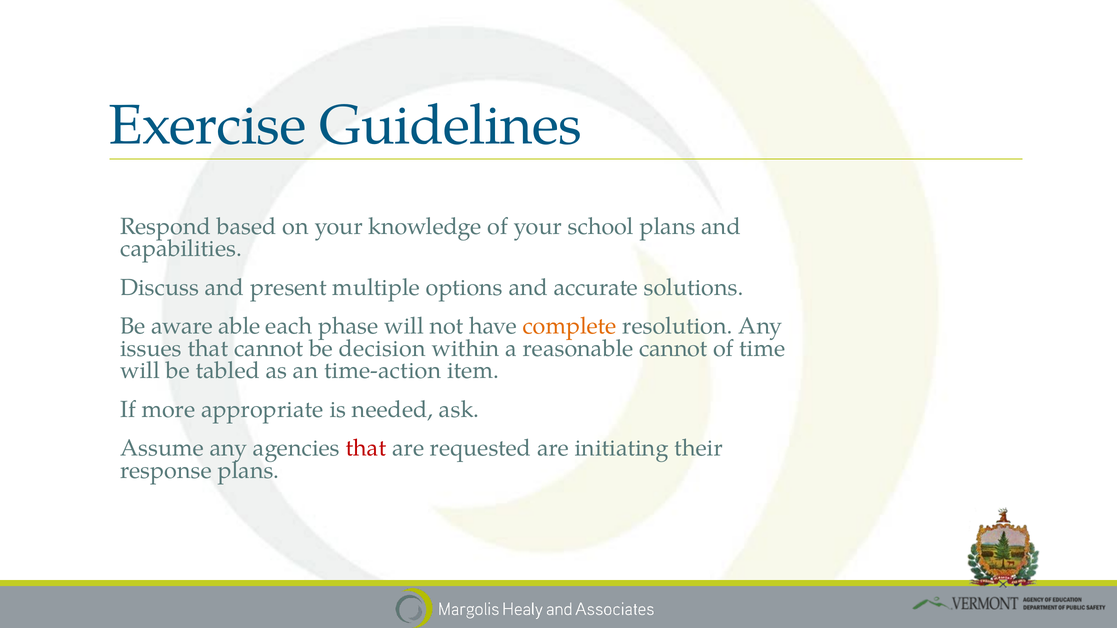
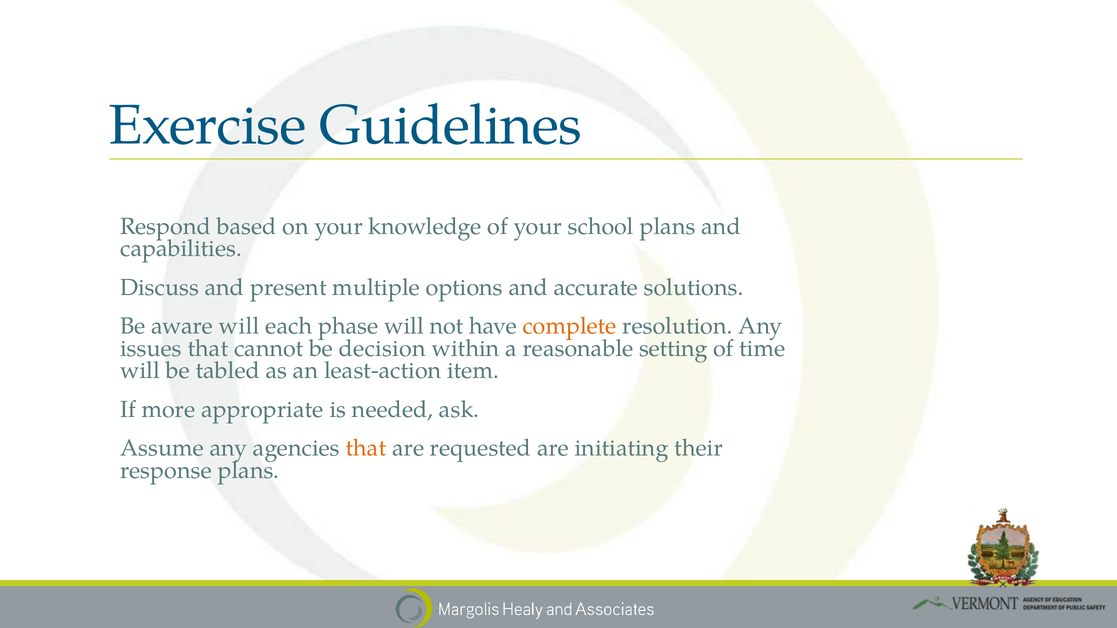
aware able: able -> will (239, 326)
reasonable cannot: cannot -> setting (673, 349)
time-action: time-action -> least-action (383, 371)
that colour: red -> orange (366, 448)
